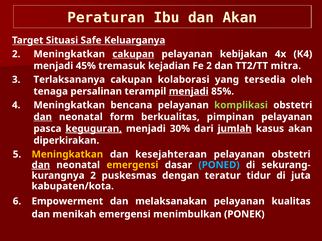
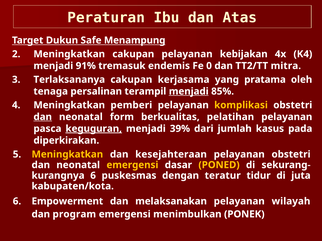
dan Akan: Akan -> Atas (240, 18)
Situasi: Situasi -> Dukun (62, 40)
Keluarganya: Keluarganya -> Menampung (135, 40)
cakupan underline: present -> none (133, 54)
45%: 45% -> 91% (86, 66)
kejadian: kejadian -> endemis (169, 66)
Fe 2: 2 -> 0 (209, 66)
kolaborasi: kolaborasi -> kerjasama (184, 80)
tersedia: tersedia -> pratama (265, 80)
bencana: bencana -> pemberi (131, 105)
komplikasi colour: light green -> yellow (241, 105)
pimpinan: pimpinan -> pelatihan (230, 117)
30%: 30% -> 39% (180, 129)
jumlah underline: present -> none (235, 129)
kasus akan: akan -> pada (300, 129)
dan underline: present -> none (41, 165)
PONED colour: light blue -> yellow (219, 165)
2: 2 -> 6 (93, 176)
kualitas: kualitas -> wilayah (291, 202)
menikah: menikah -> program (74, 215)
